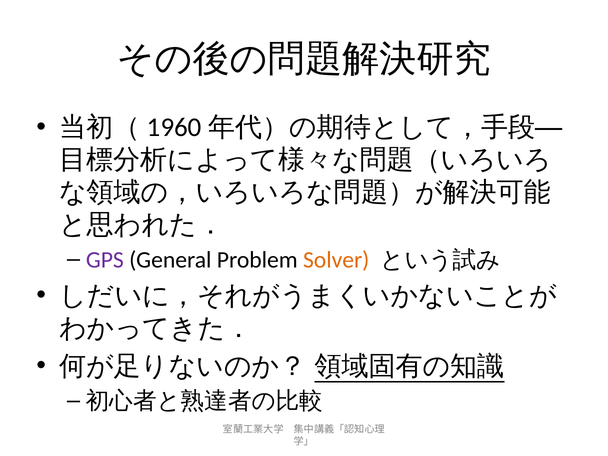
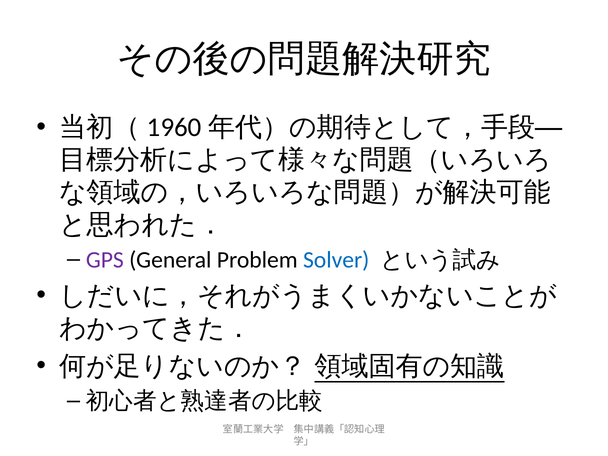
Solver colour: orange -> blue (336, 260)
